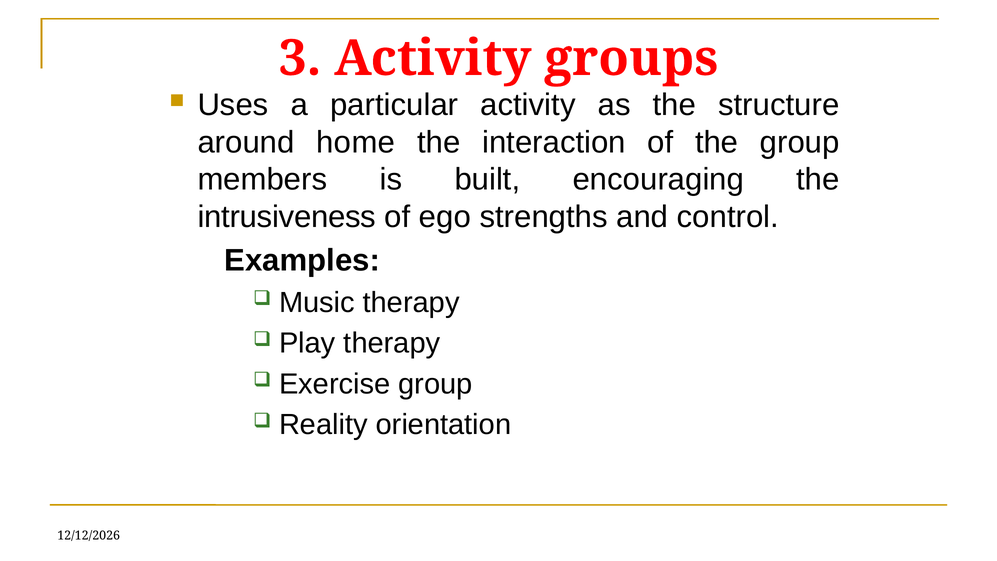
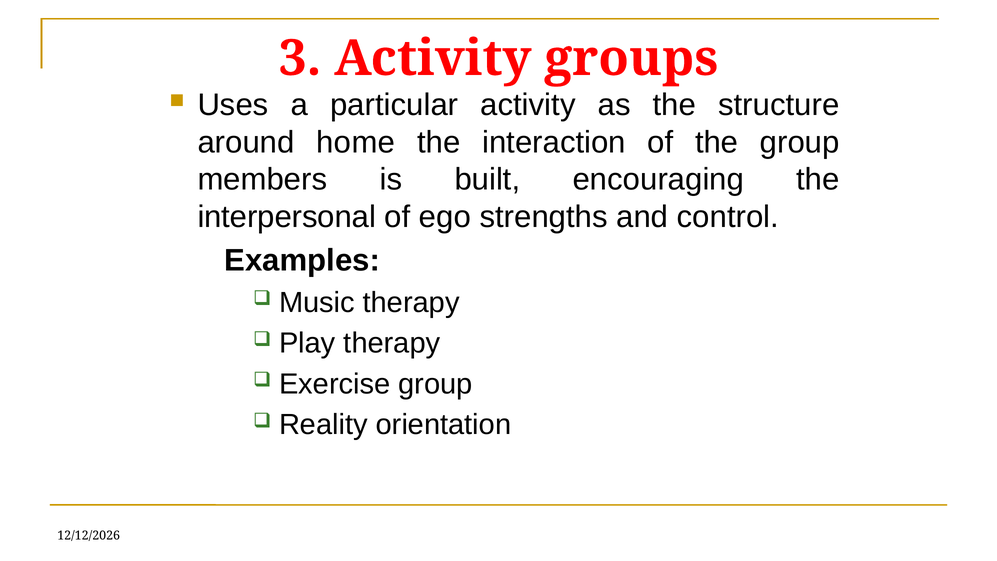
intrusiveness: intrusiveness -> interpersonal (287, 217)
